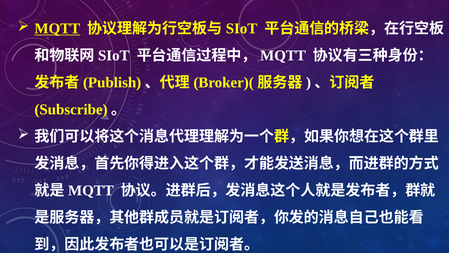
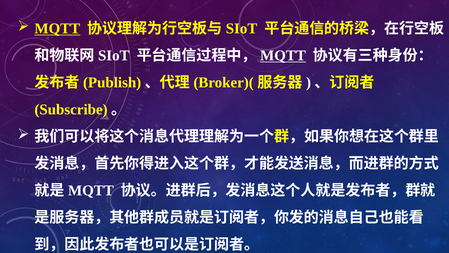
MQTT underline: none -> present (283, 55)
